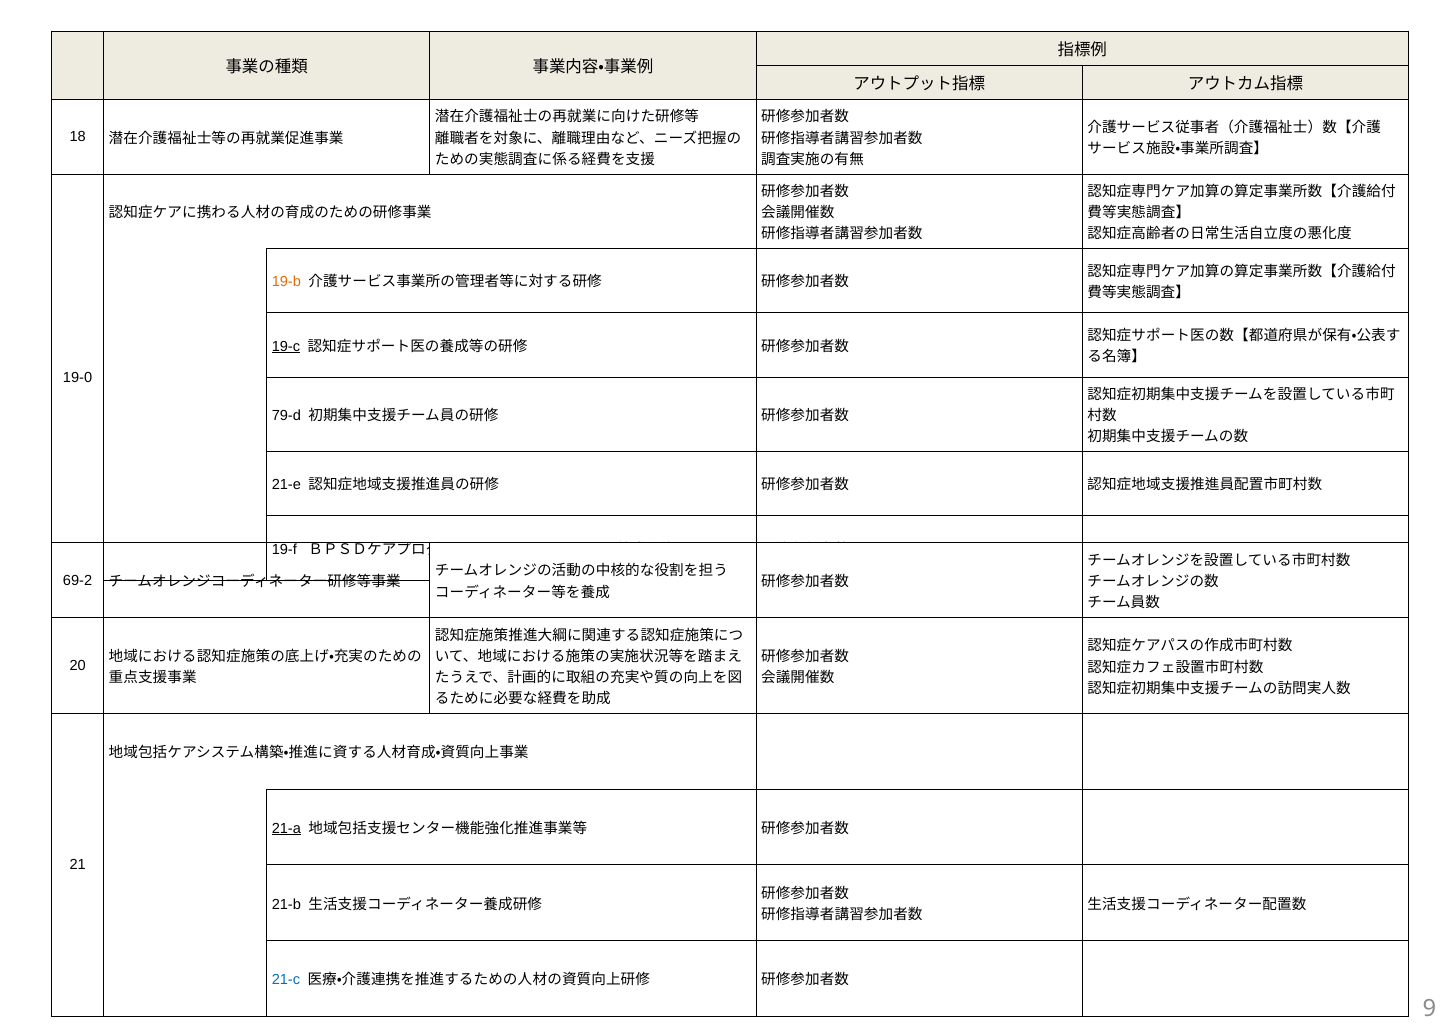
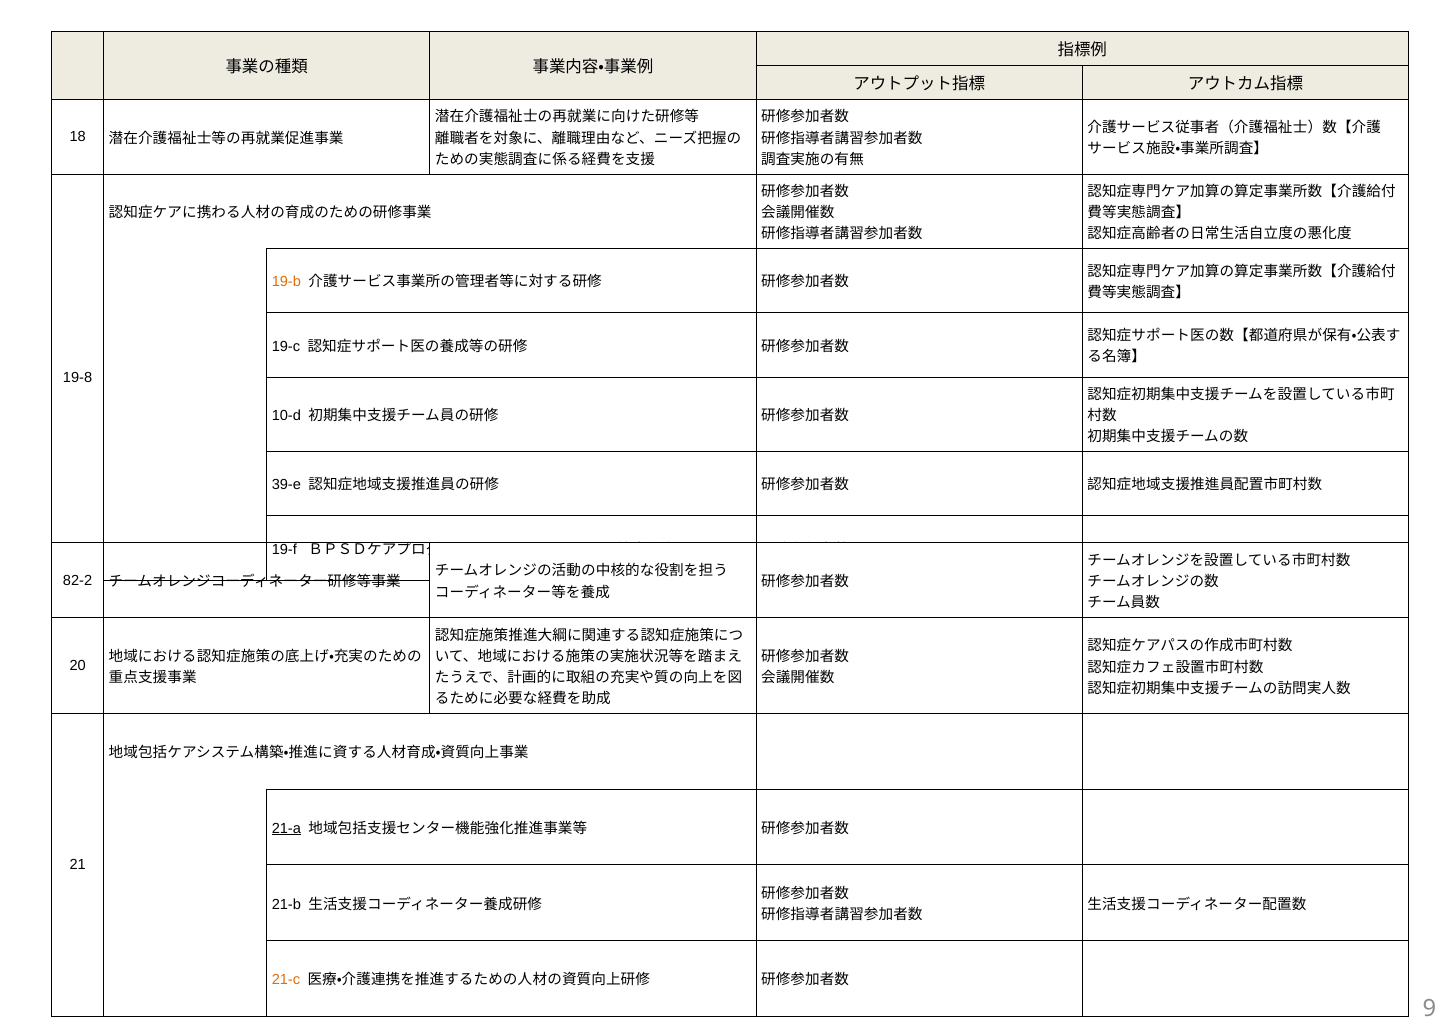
19-c underline: present -> none (286, 346)
19-0: 19-0 -> 19-8 (78, 377)
79-d: 79-d -> 10-d (286, 416)
21-e: 21-e -> 39-e (286, 485)
69-2: 69-2 -> 82-2 (78, 580)
21-c colour: blue -> orange (286, 980)
